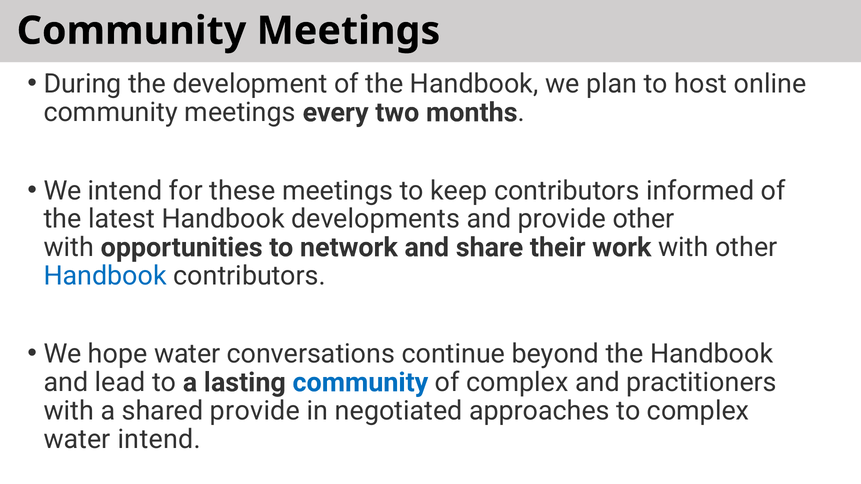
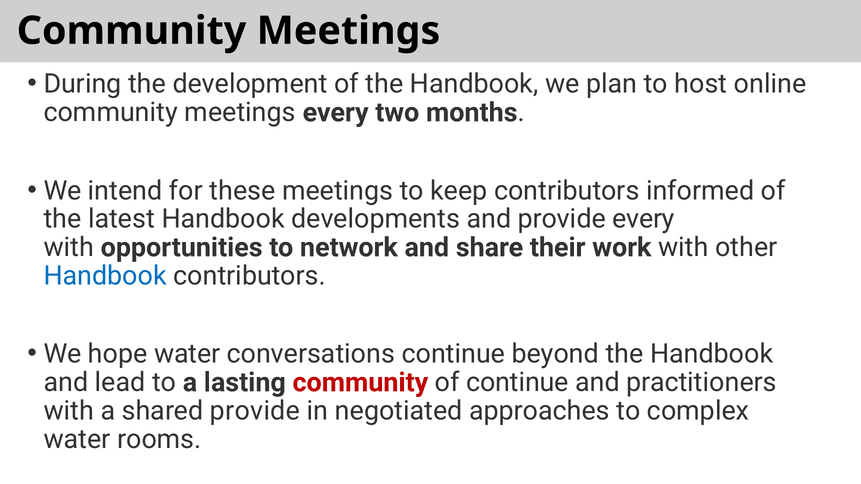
provide other: other -> every (643, 219)
community colour: blue -> red (360, 383)
of complex: complex -> continue (517, 383)
water intend: intend -> rooms (159, 439)
